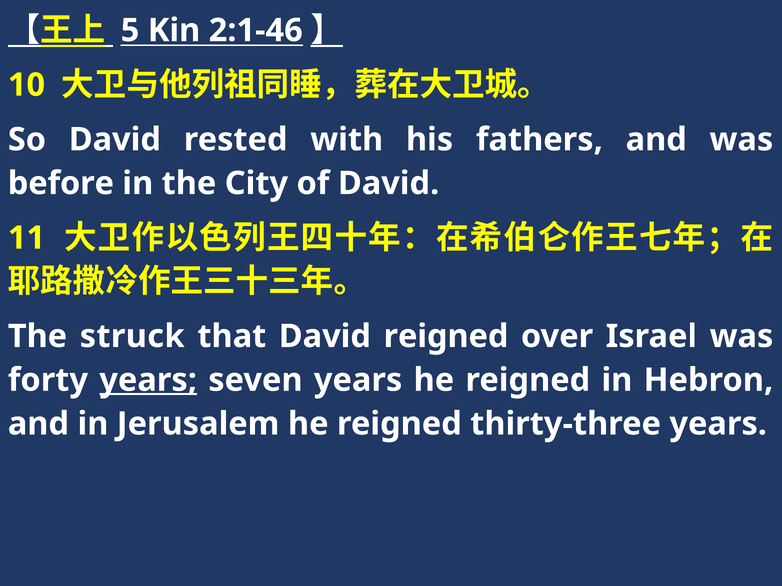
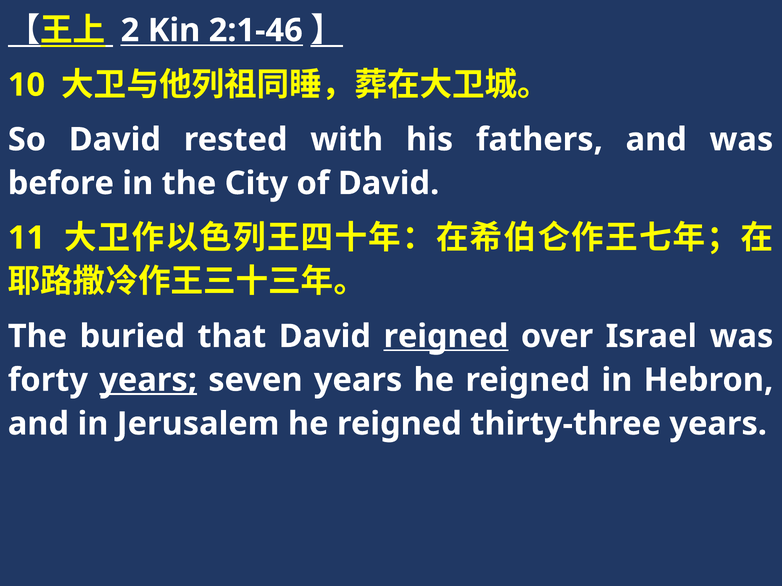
5: 5 -> 2 (130, 30)
struck: struck -> buried (132, 337)
reigned underline: none -> present (446, 337)
